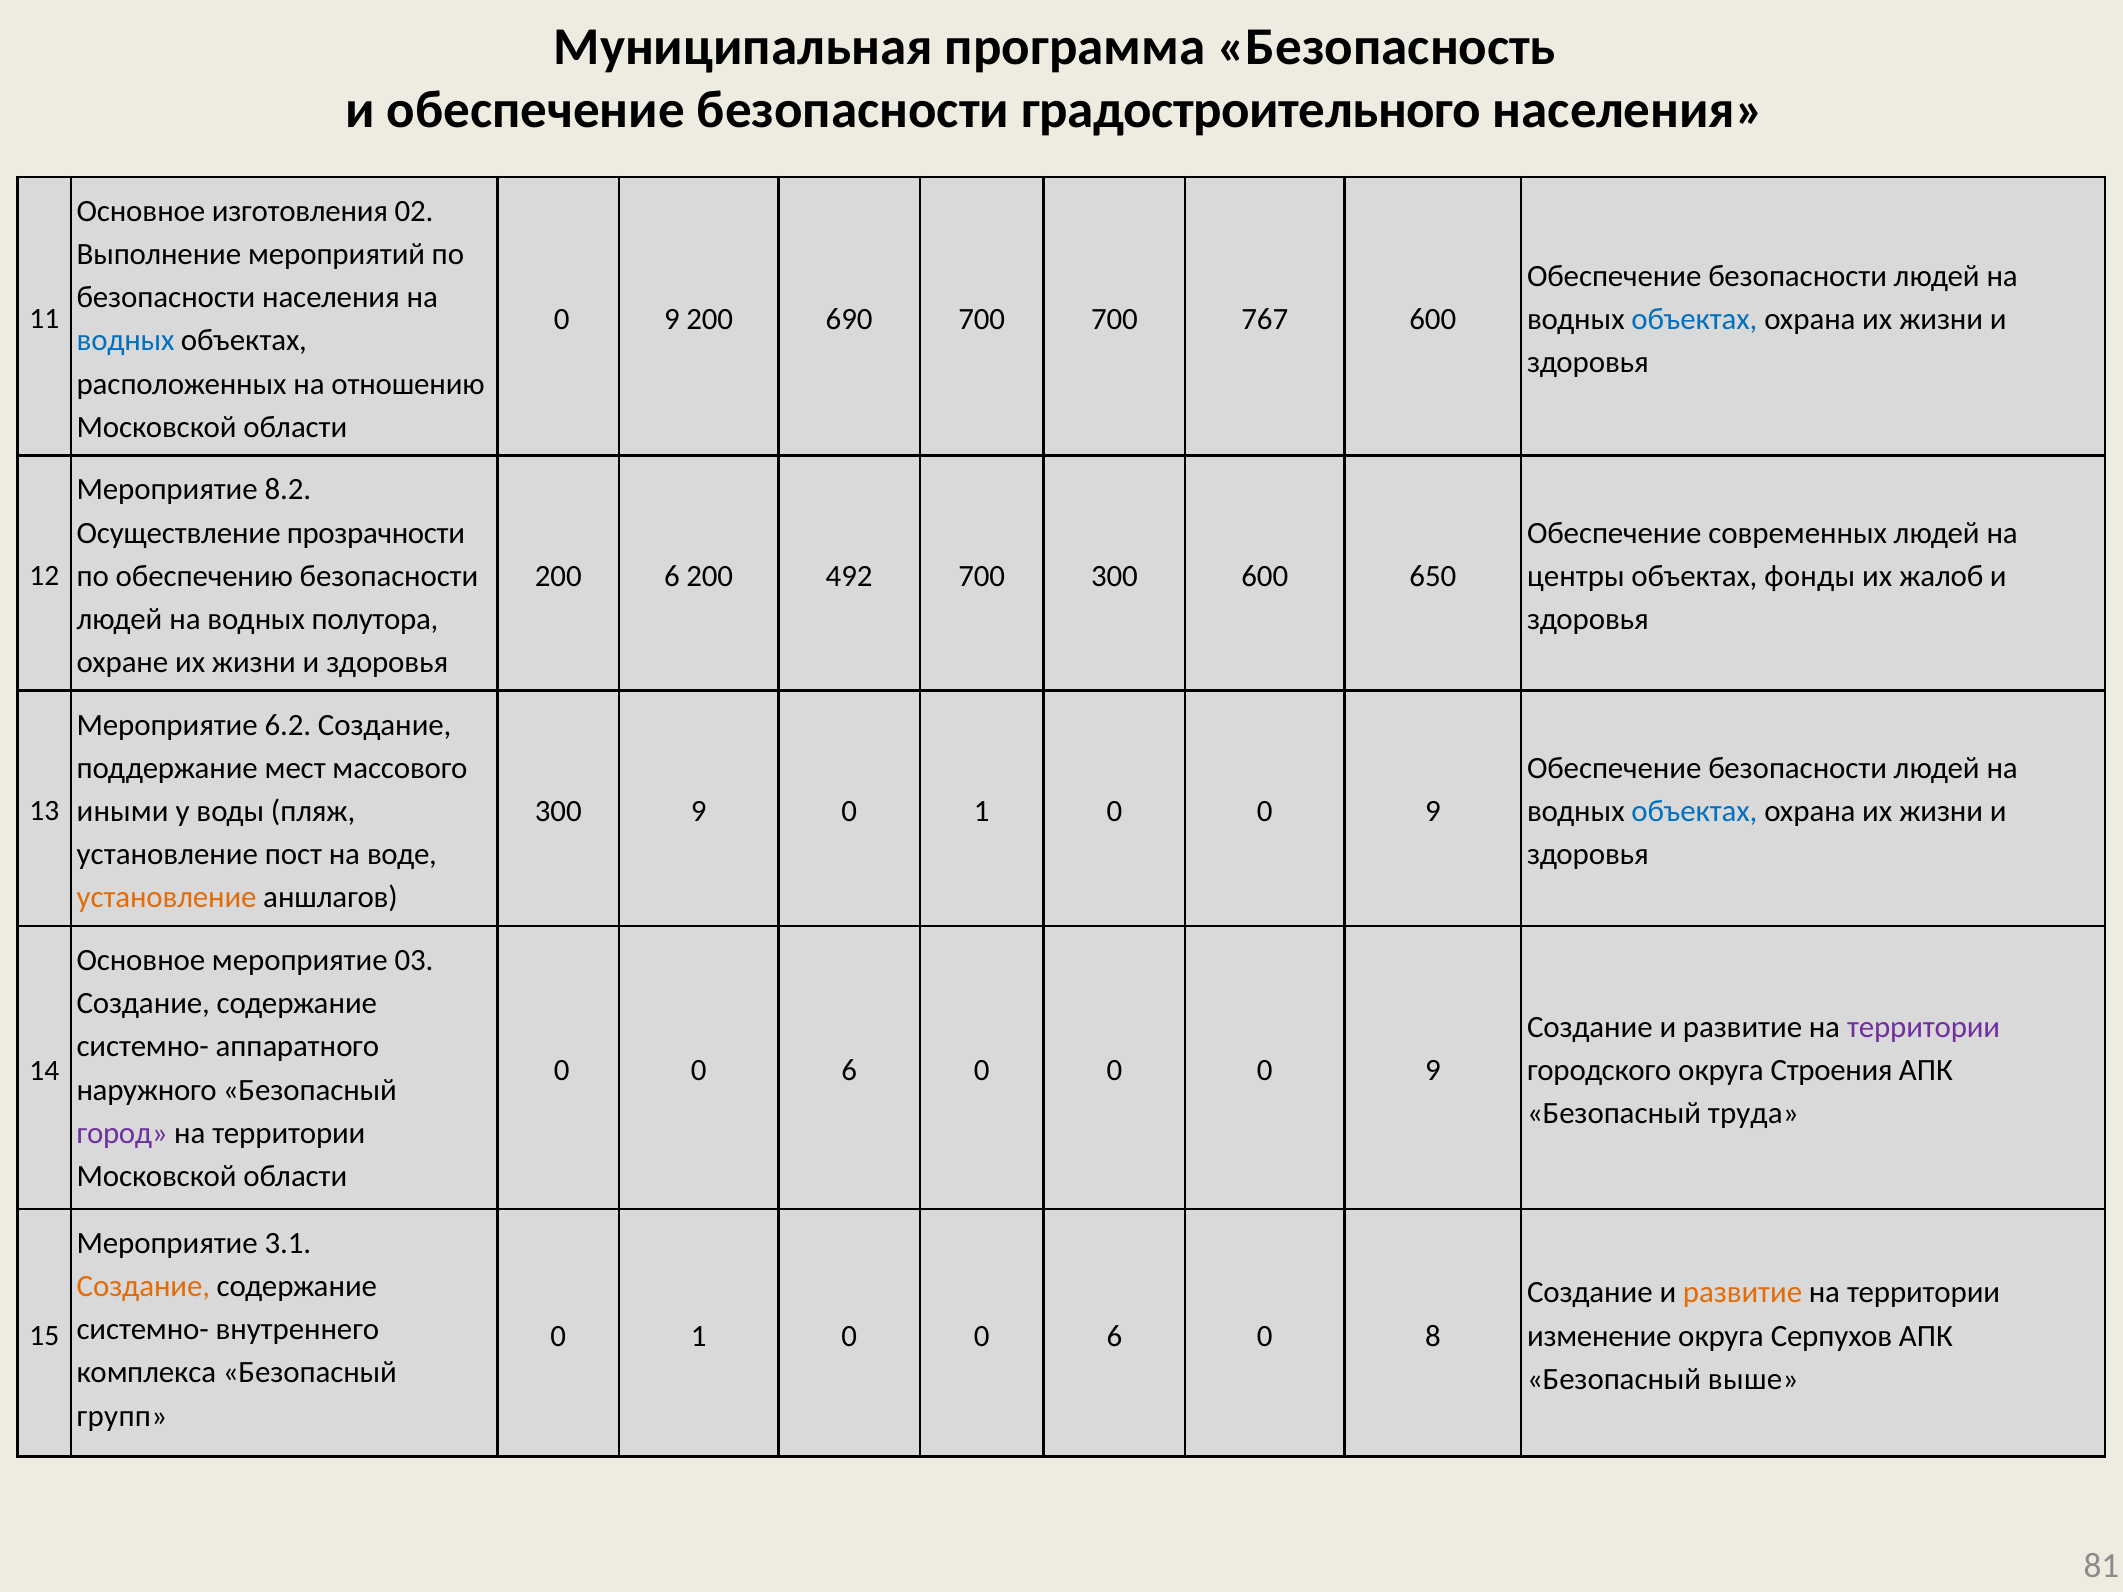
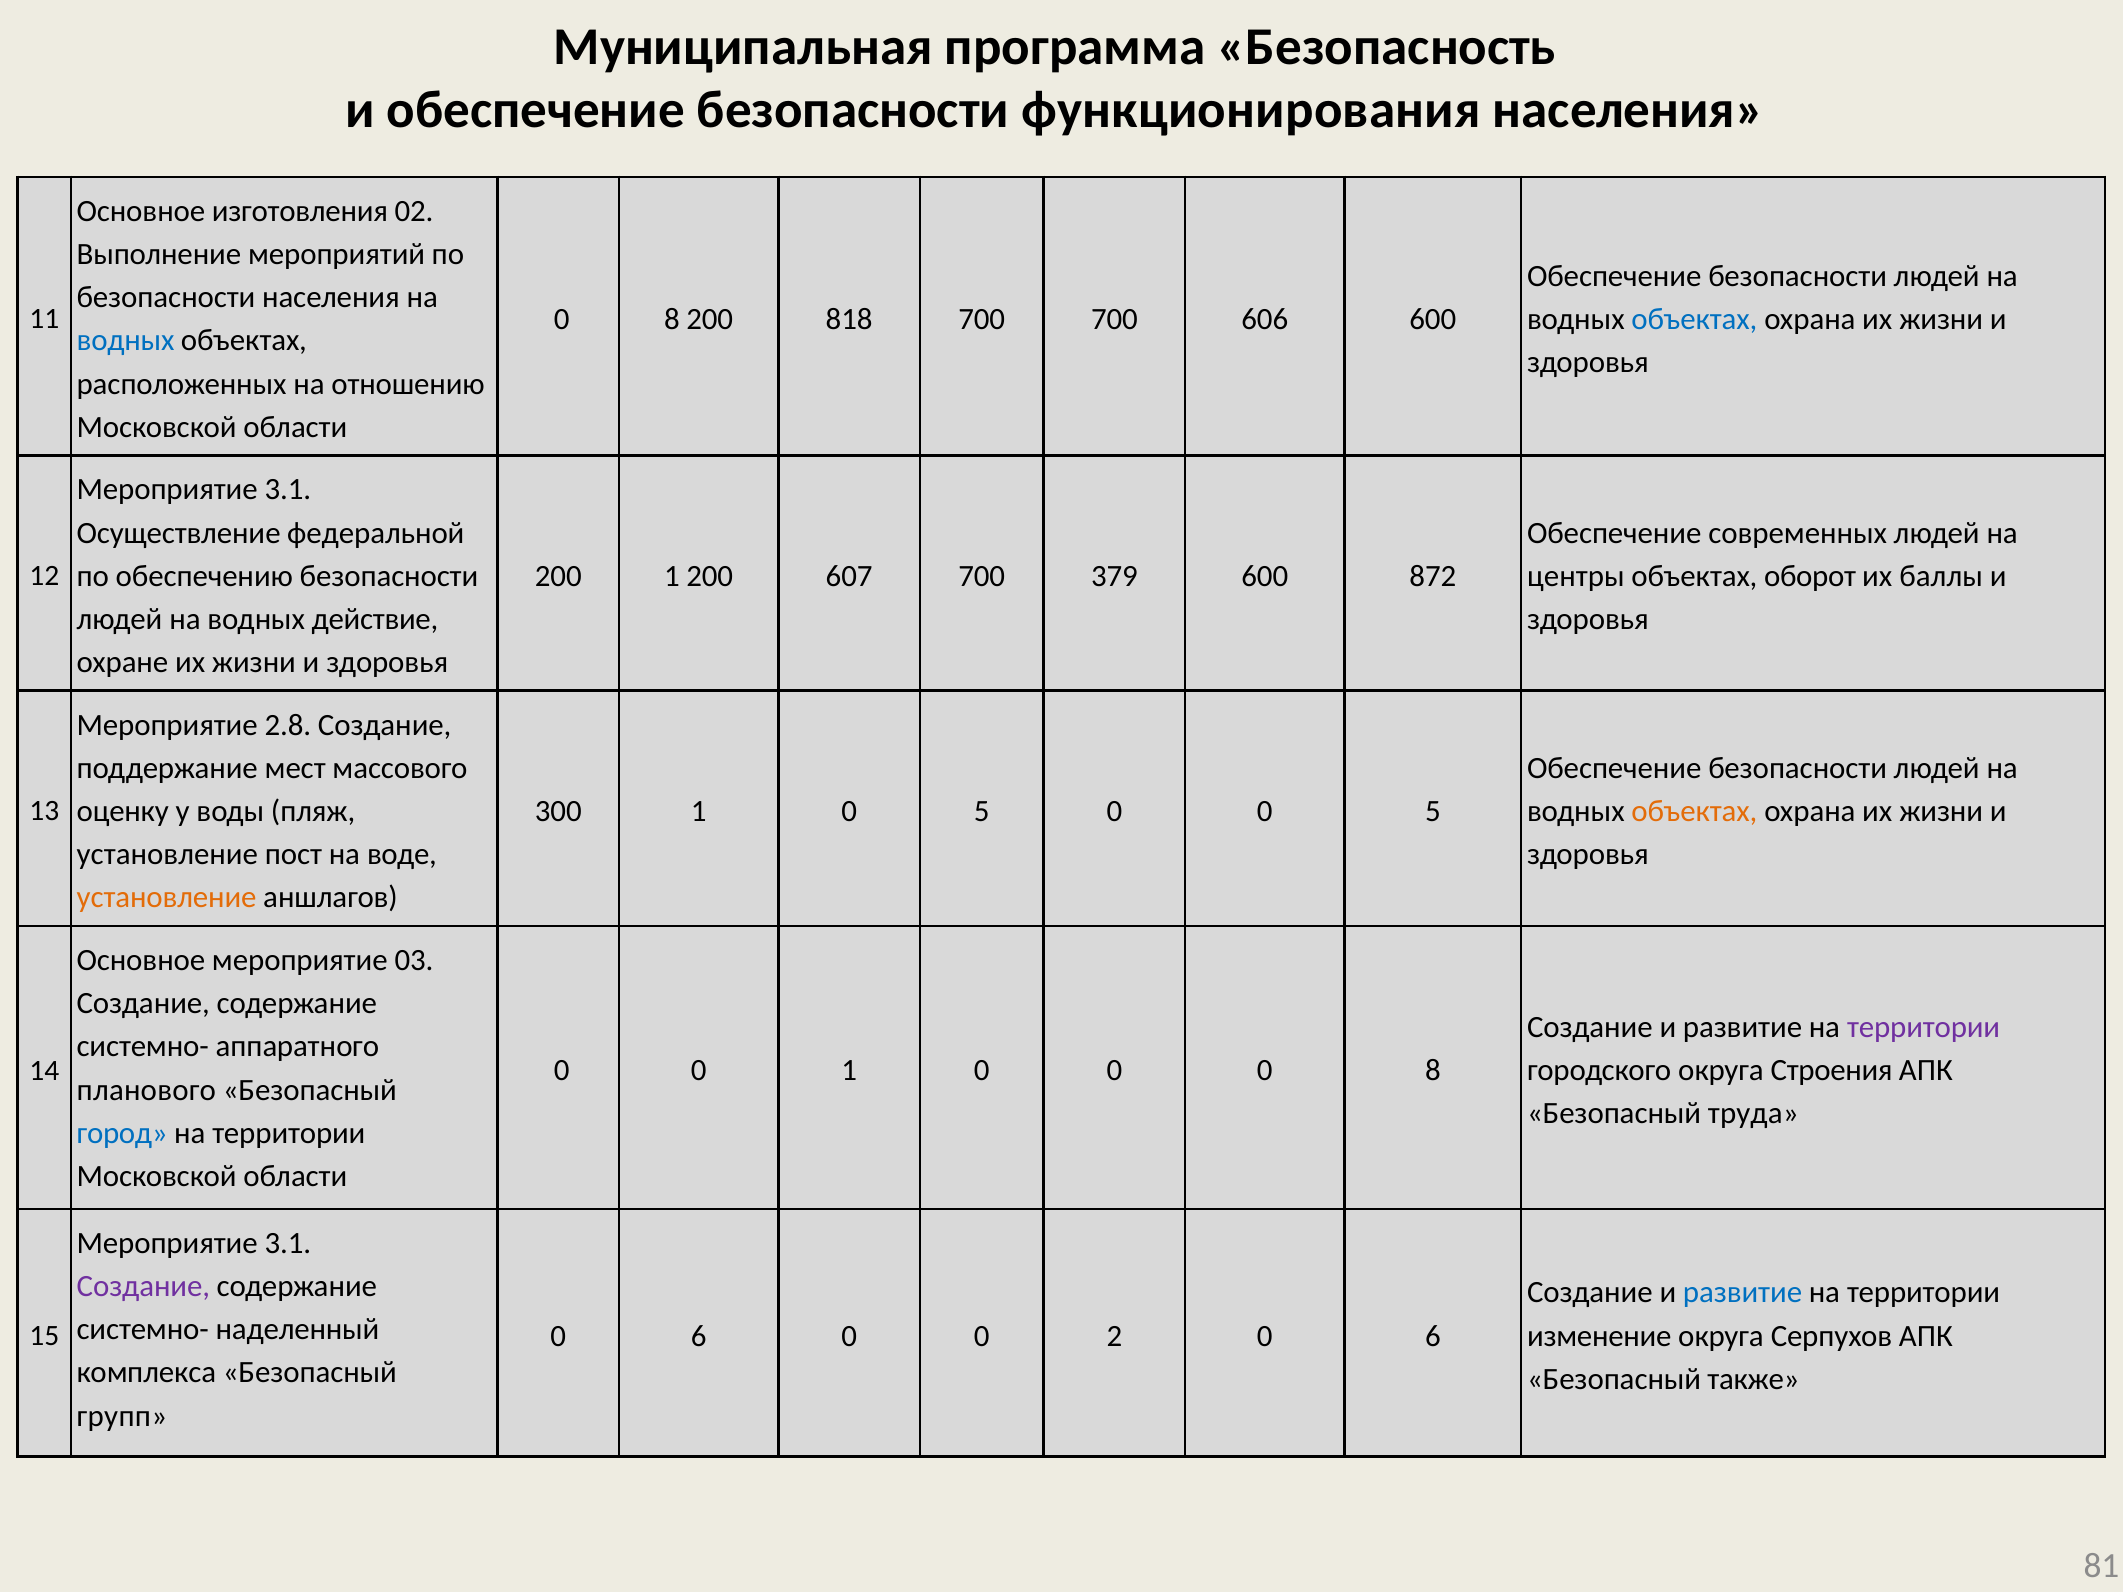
градостроительного: градостроительного -> функционирования (1251, 110)
9: 9 -> 8 (672, 319)
690: 690 -> 818 (849, 319)
767: 767 -> 606 (1265, 319)
8.2: 8.2 -> 3.1 (288, 490)
прозрачности: прозрачности -> федеральной (376, 533)
200 6: 6 -> 1 (672, 576)
492: 492 -> 607 (849, 576)
700 300: 300 -> 379 (1114, 576)
650: 650 -> 872 (1433, 576)
фонды: фонды -> оборот (1810, 576)
жалоб: жалоб -> баллы (1941, 576)
полутора: полутора -> действие (375, 619)
6.2: 6.2 -> 2.8 (288, 725)
иными: иными -> оценку (123, 812)
300 9: 9 -> 1 (699, 812)
1: 1 -> 5 (982, 812)
9: 9 -> 5 (1433, 812)
объектах colour: blue -> orange (1694, 812)
6: 6 -> 1 (849, 1071)
0 0 0 9: 9 -> 8 (1433, 1071)
наружного: наружного -> планового (146, 1090)
город colour: purple -> blue (122, 1133)
Создание colour: orange -> purple (143, 1287)
развитие colour: orange -> blue (1743, 1293)
внутреннего: внутреннего -> наделенный (297, 1330)
1: 1 -> 6 (699, 1336)
6: 6 -> 2 (1114, 1336)
8: 8 -> 6 (1433, 1336)
выше: выше -> также (1753, 1379)
